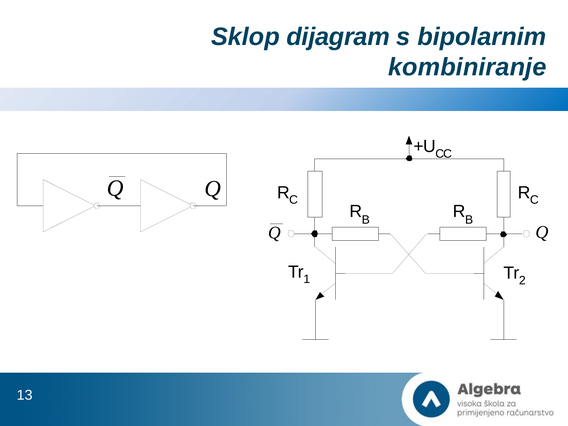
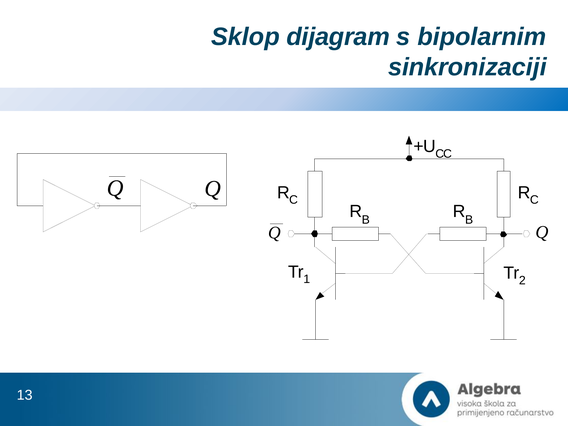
kombiniranje: kombiniranje -> sinkronizaciji (467, 67)
